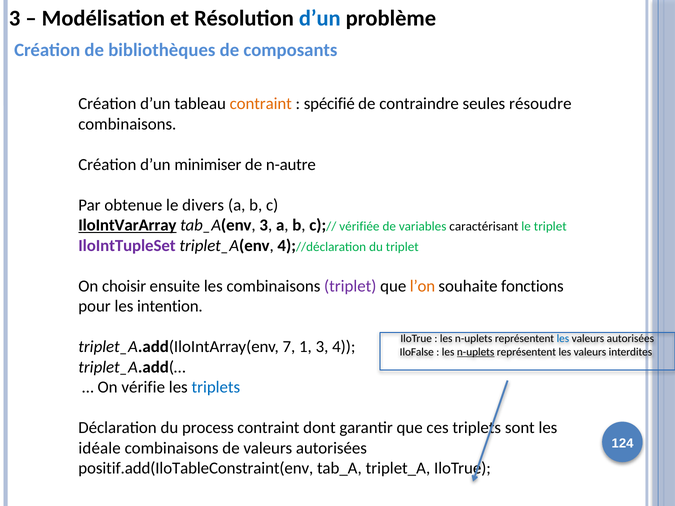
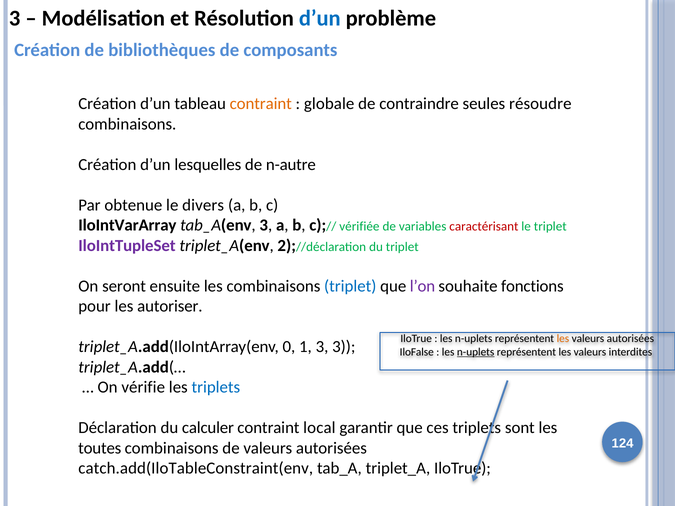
spécifié: spécifié -> globale (329, 104)
minimiser: minimiser -> lesquelles (208, 165)
IloIntVarArray underline: present -> none (127, 225)
caractérisant colour: black -> red (484, 227)
triplet_A(env 4: 4 -> 2 (287, 246)
choisir: choisir -> seront (124, 286)
triplet colour: purple -> blue (350, 286)
l’on colour: orange -> purple (422, 286)
intention: intention -> autoriser (170, 306)
les colour: blue -> orange (563, 339)
7: 7 -> 0 (289, 347)
3 4: 4 -> 3 (344, 347)
process: process -> calculer (208, 428)
dont: dont -> local (319, 428)
idéale: idéale -> toutes (100, 448)
positif.add(IloTableConstraint(env: positif.add(IloTableConstraint(env -> catch.add(IloTableConstraint(env (196, 468)
